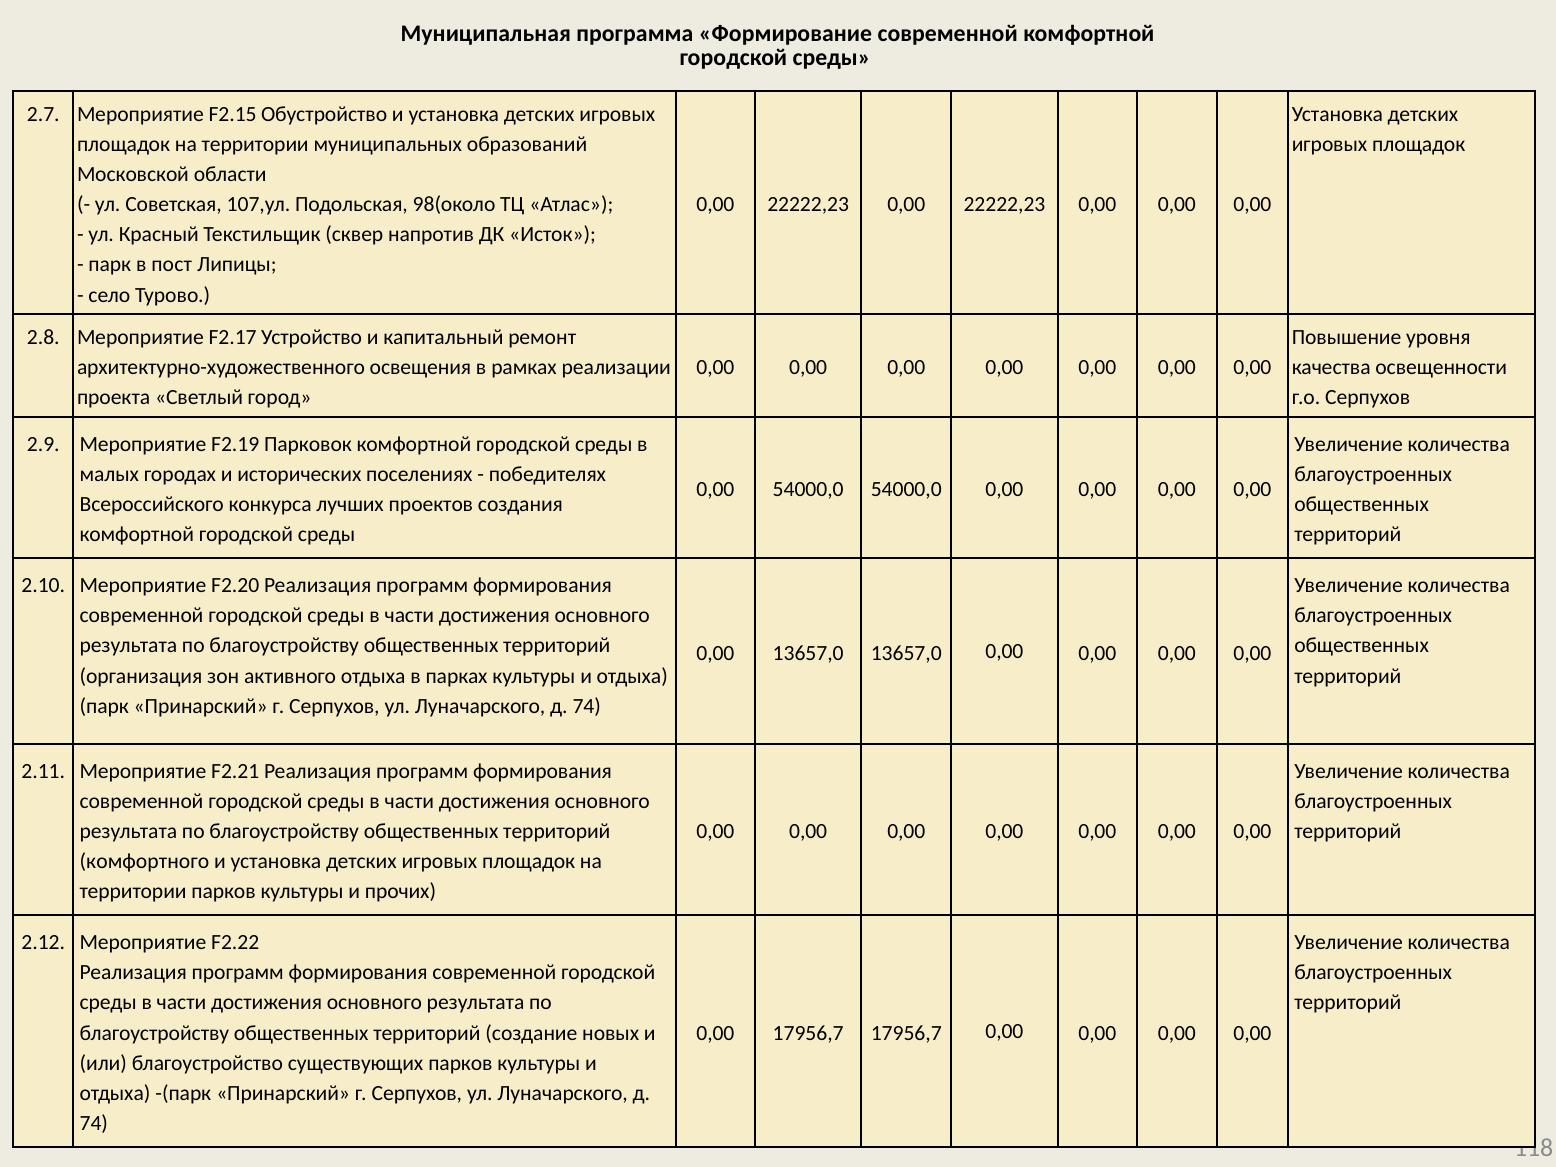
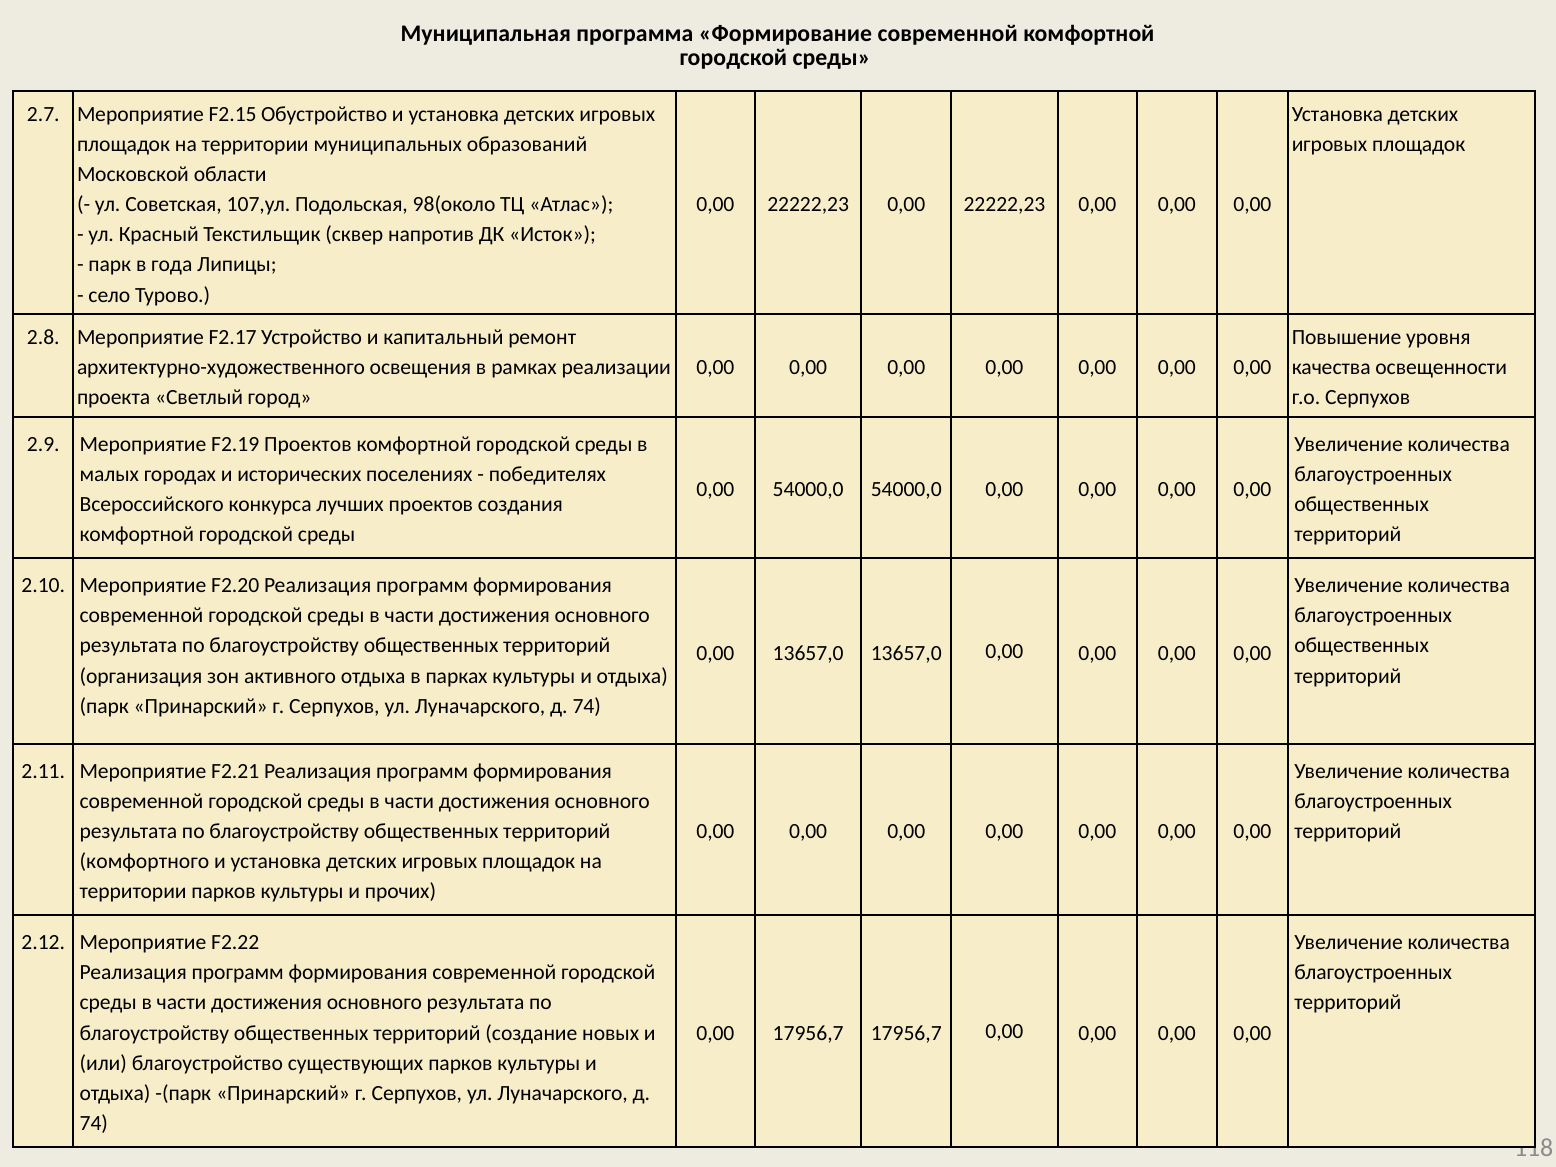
пост: пост -> года (172, 265)
F2.19 Парковок: Парковок -> Проектов (308, 444)
